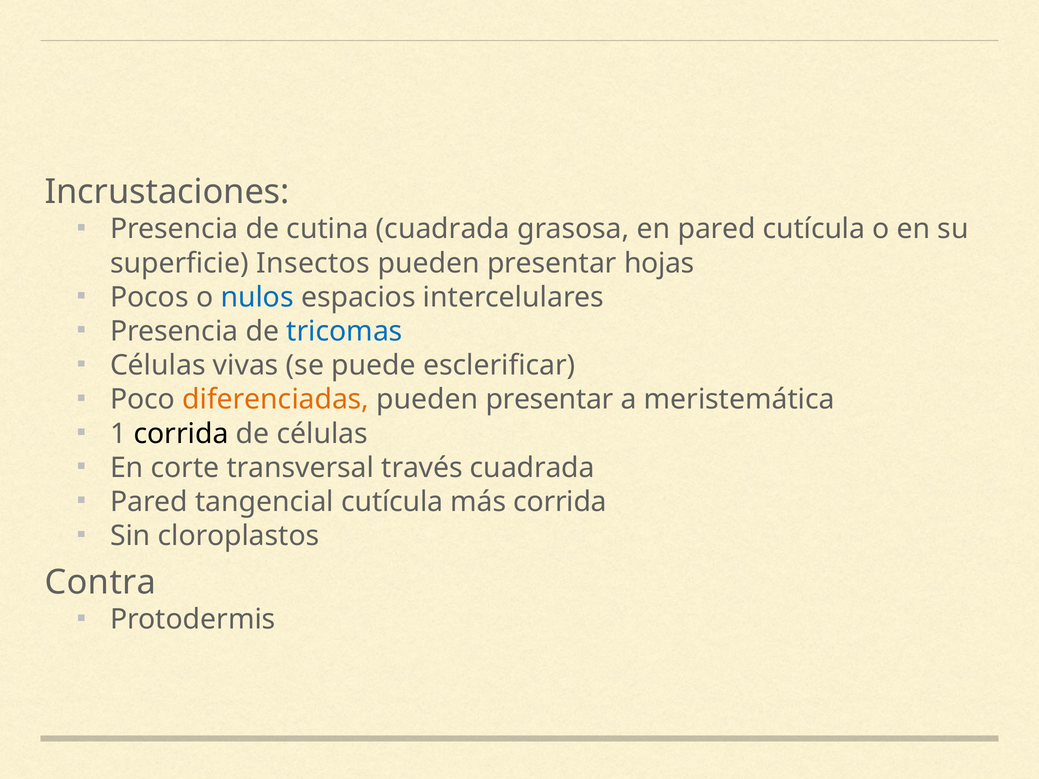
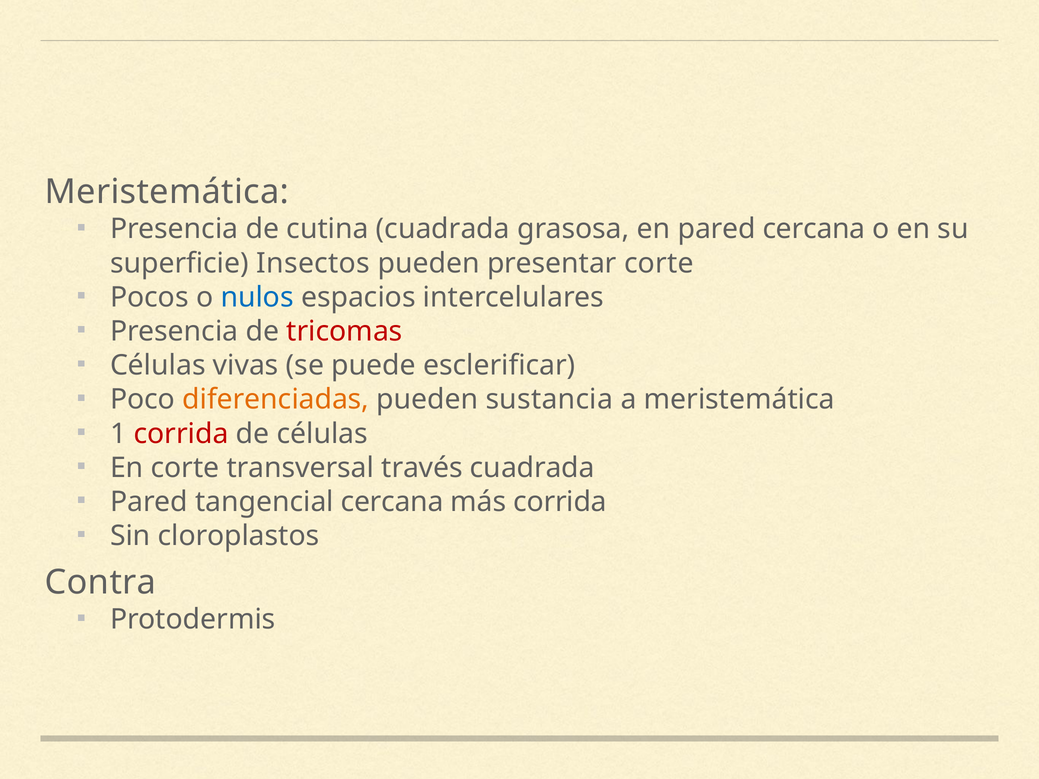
Incrustaciones: Incrustaciones -> Meristemática (167, 192)
pared cutícula: cutícula -> cercana (814, 229)
presentar hojas: hojas -> corte (659, 263)
tricomas colour: blue -> red (344, 331)
presentar: presentar -> sustancia (549, 400)
corrida colour: black -> red (181, 434)
tangencial cutícula: cutícula -> cercana (392, 502)
